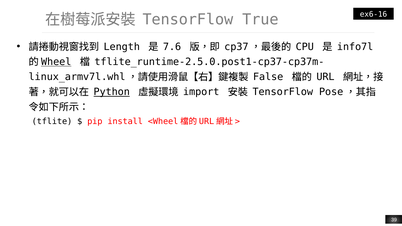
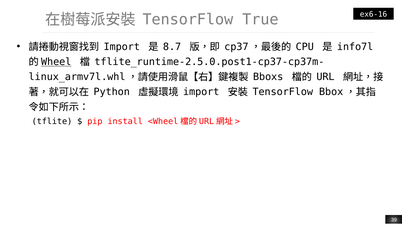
Length: Length -> Import (122, 47)
7.6: 7.6 -> 8.7 (172, 47)
False: False -> Bboxs (268, 77)
Python underline: present -> none (112, 92)
Pose: Pose -> Bbox (331, 92)
